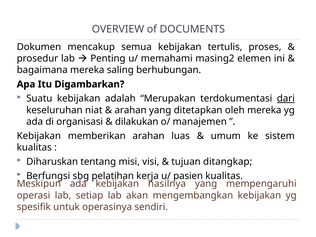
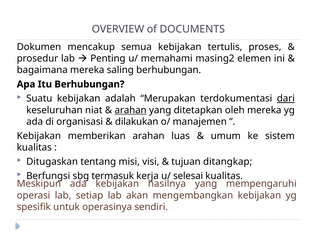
Itu Digambarkan: Digambarkan -> Berhubungan (89, 84)
arahan underline: none -> present (131, 110)
Diharuskan: Diharuskan -> Ditugaskan (52, 162)
pelatihan: pelatihan -> termasuk (113, 176)
pasien: pasien -> selesai (188, 176)
